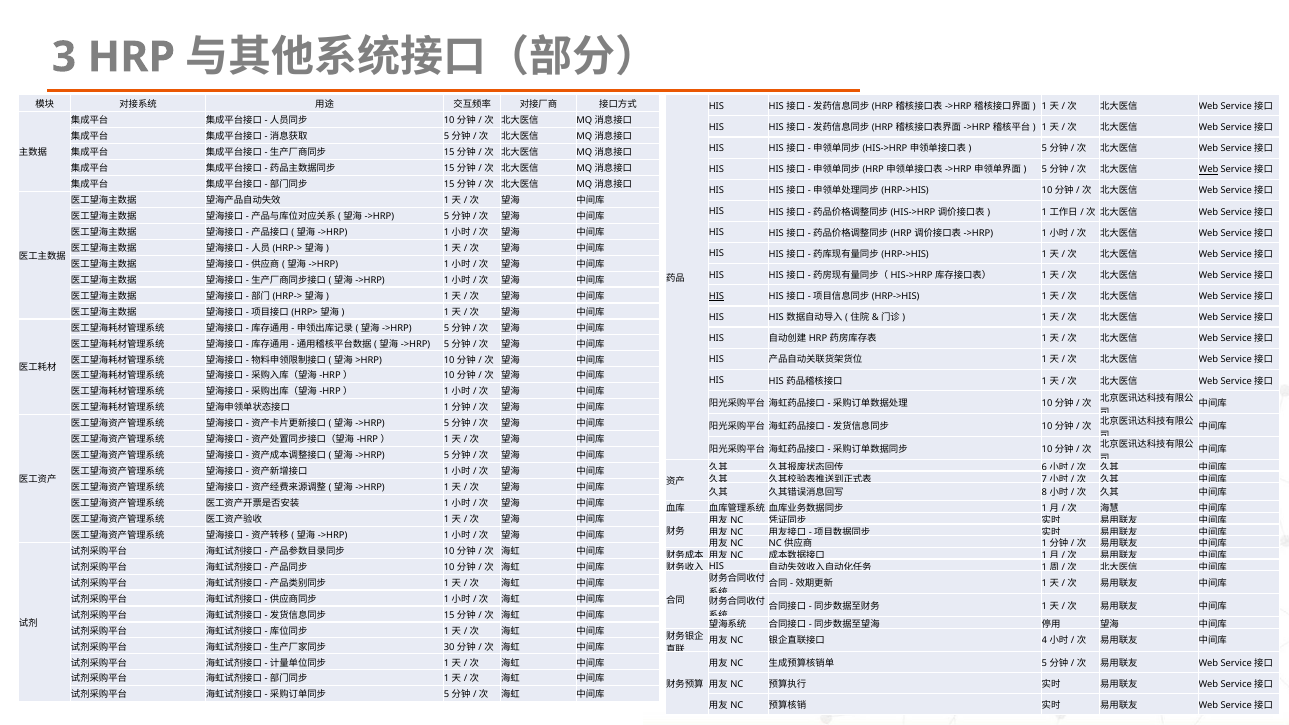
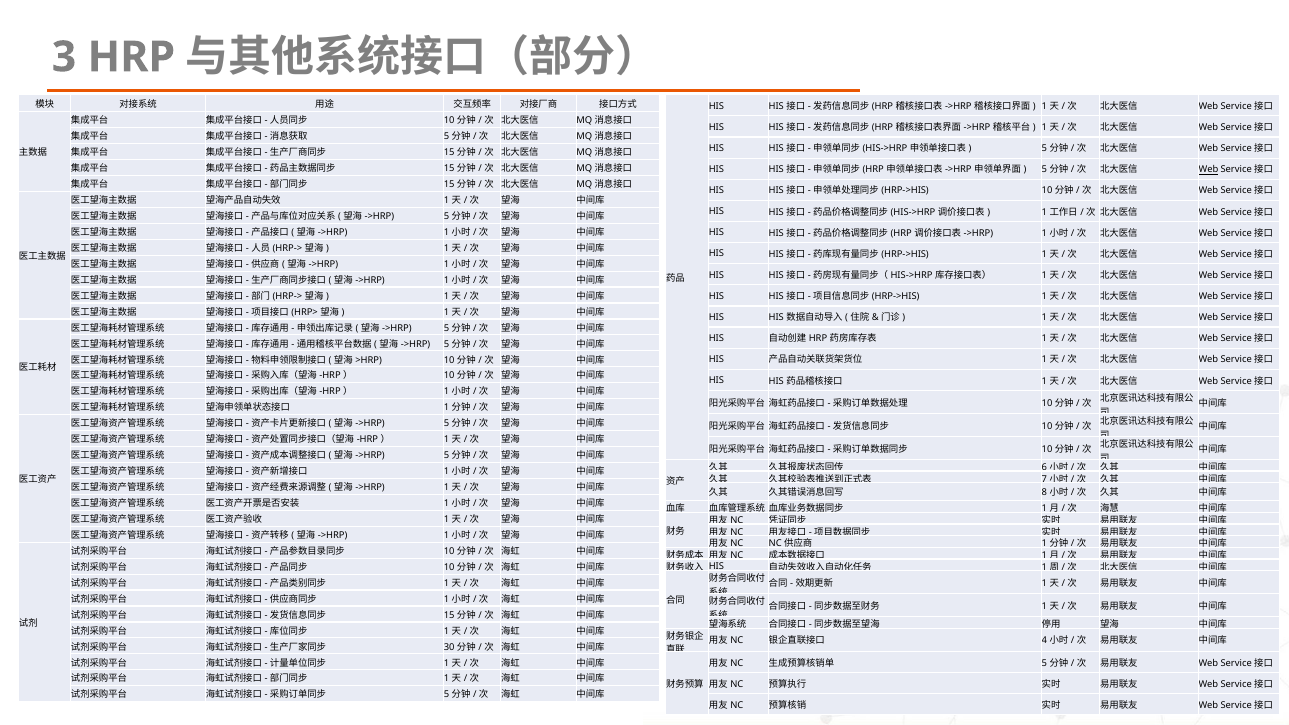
HIS underline: present -> none (717, 296)
